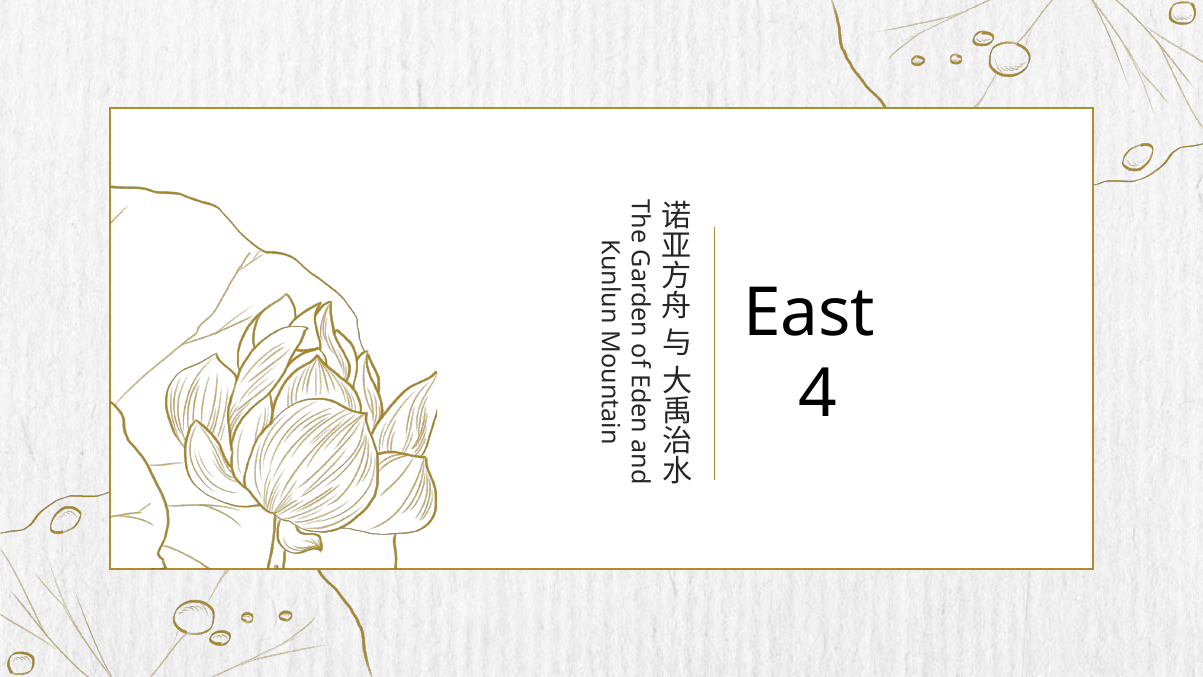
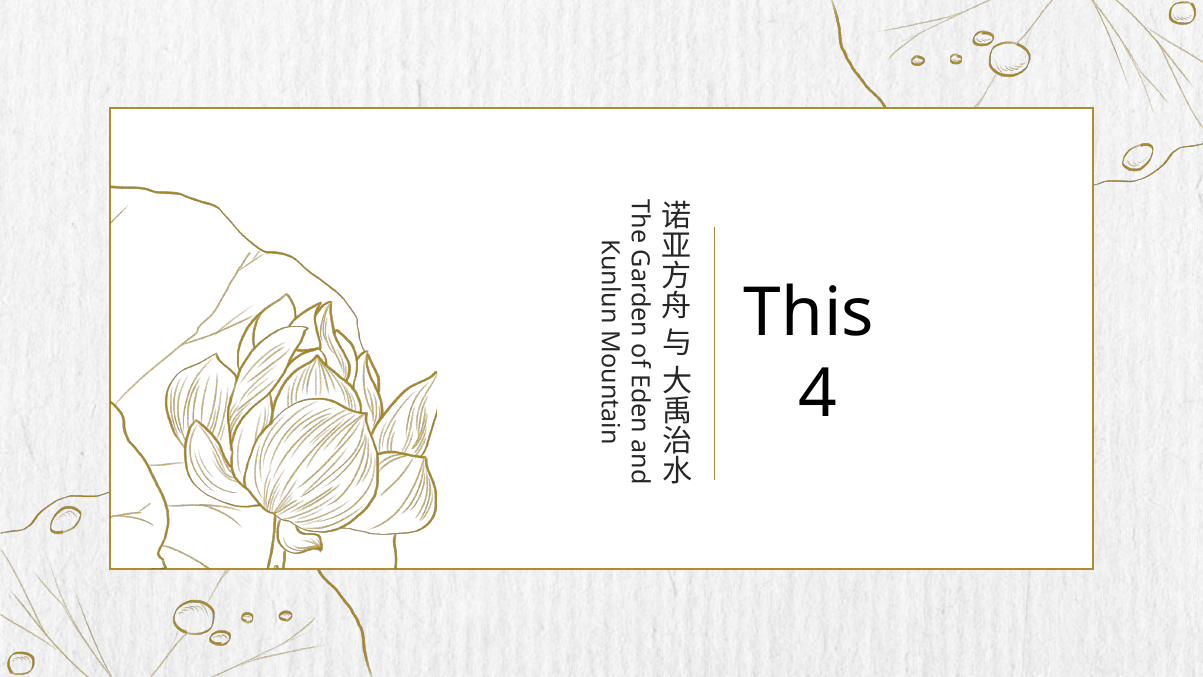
East: East -> This (809, 313)
